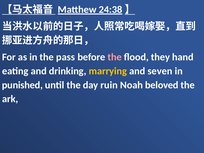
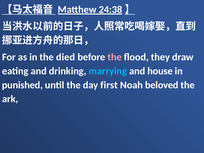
pass: pass -> died (66, 57)
hand: hand -> draw (183, 57)
marrying colour: yellow -> light blue (108, 71)
seven: seven -> house (160, 71)
ruin: ruin -> first (109, 85)
